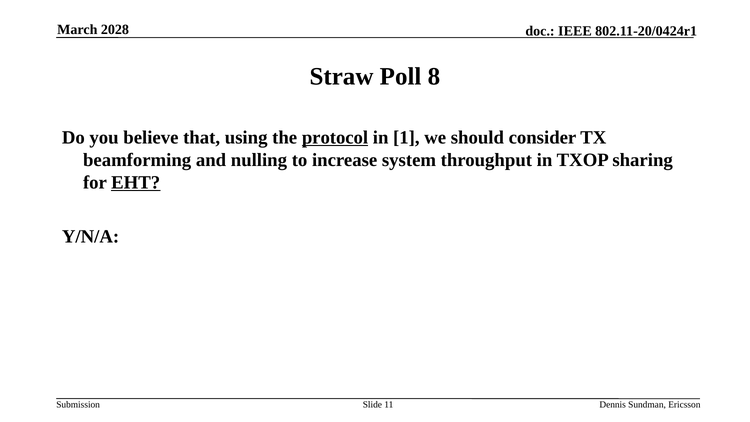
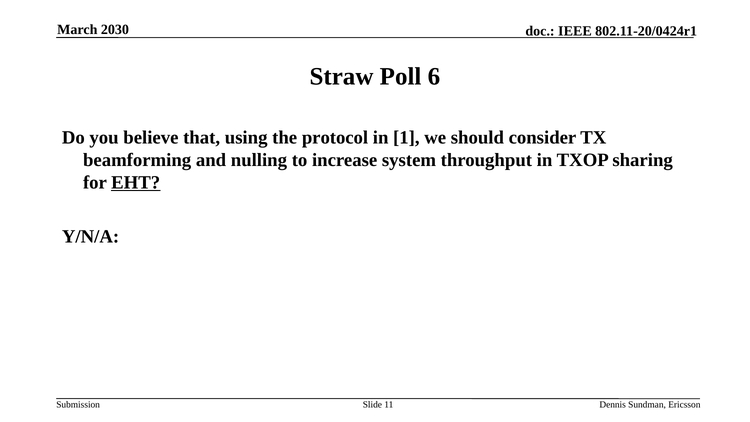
2028: 2028 -> 2030 (115, 30)
8: 8 -> 6 (434, 77)
protocol underline: present -> none (335, 137)
